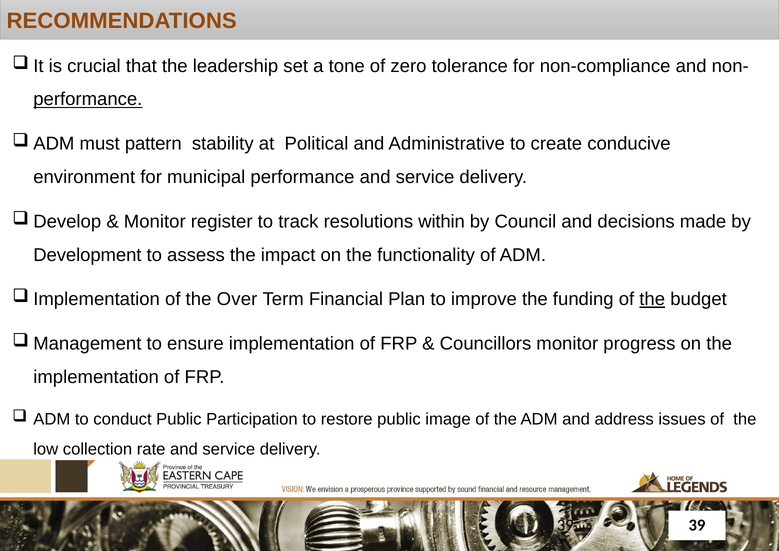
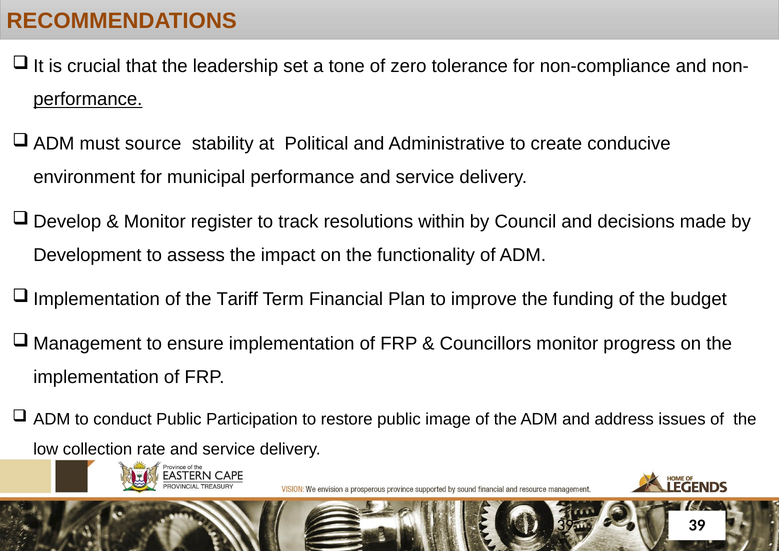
pattern: pattern -> source (153, 144)
Over: Over -> Tariff (237, 299)
the underline: present -> none (652, 299)
